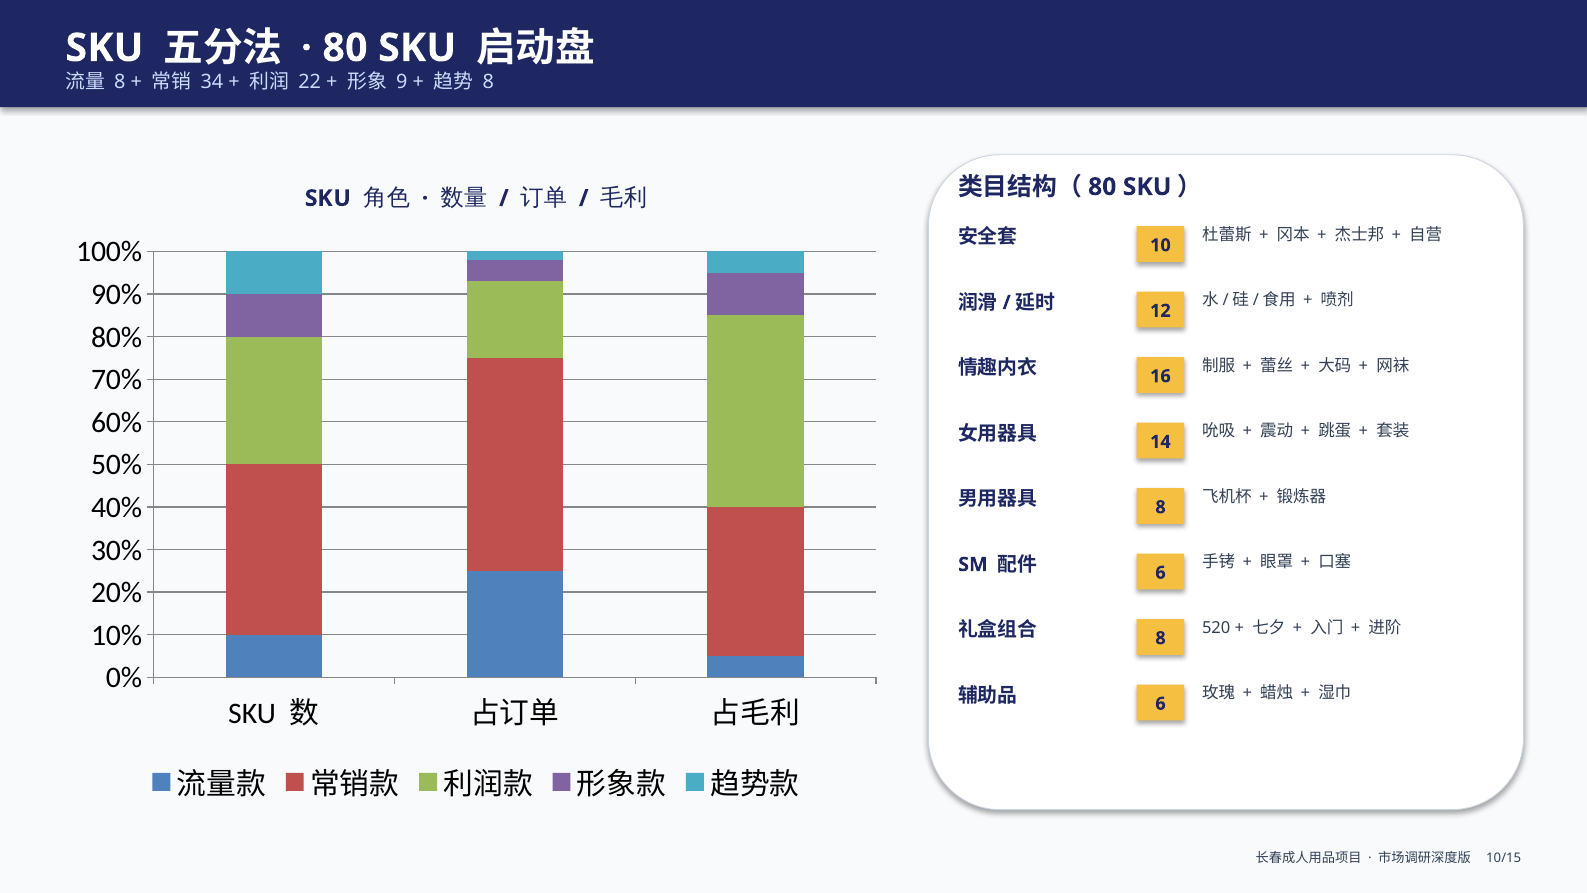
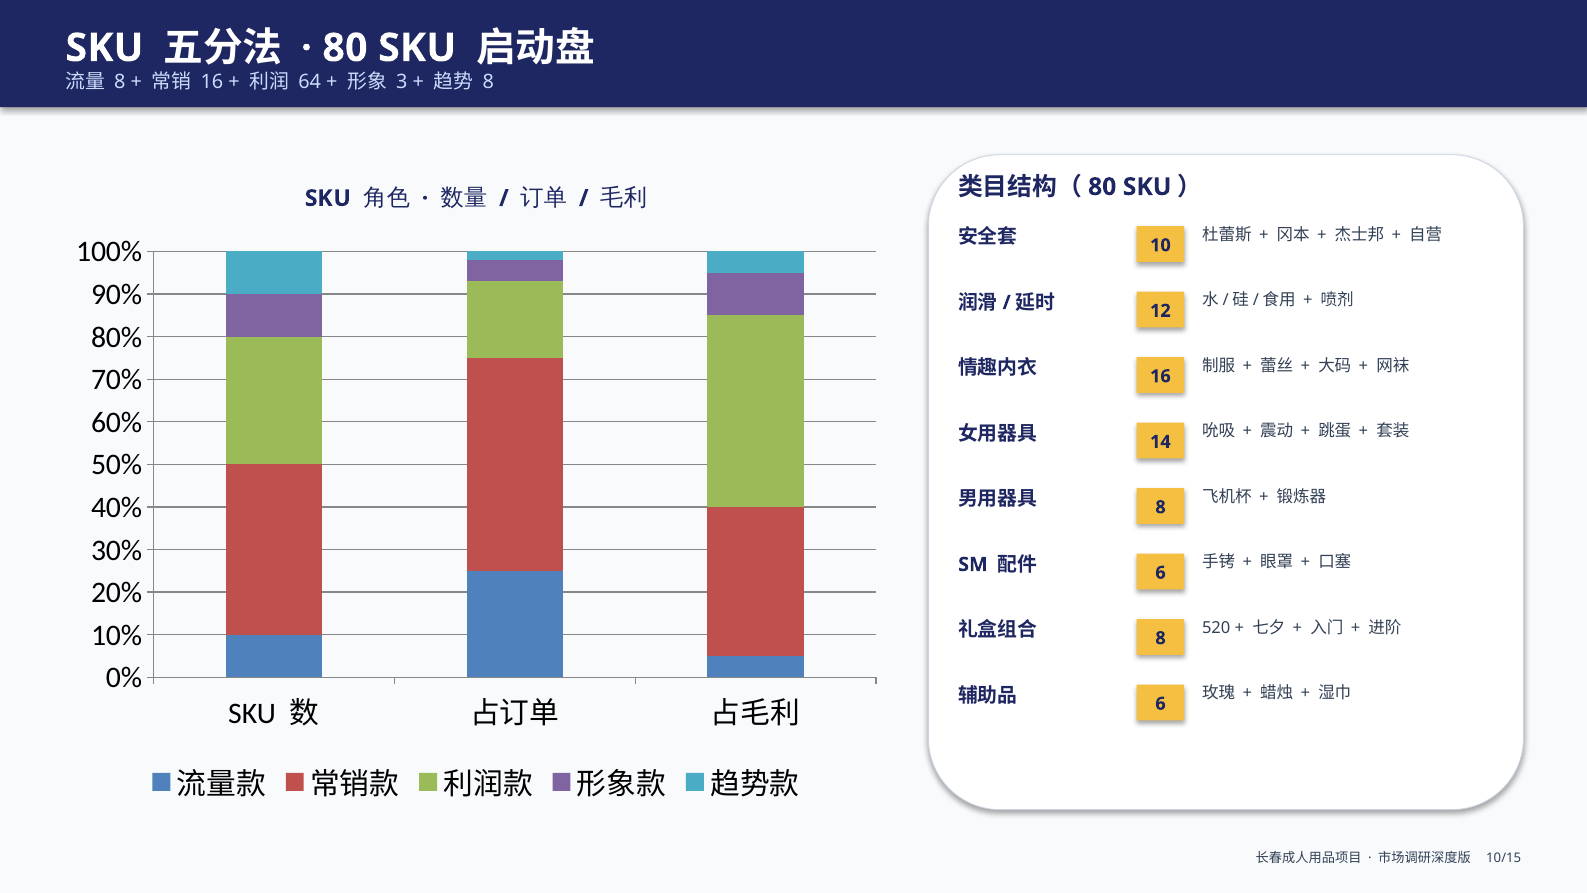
34: 34 -> 16 (212, 82)
22: 22 -> 64 (310, 82)
9: 9 -> 3 (402, 82)
